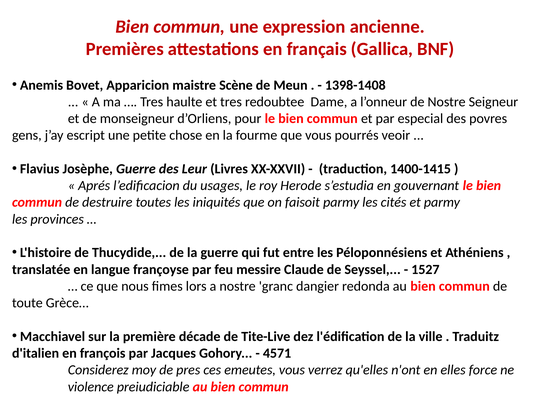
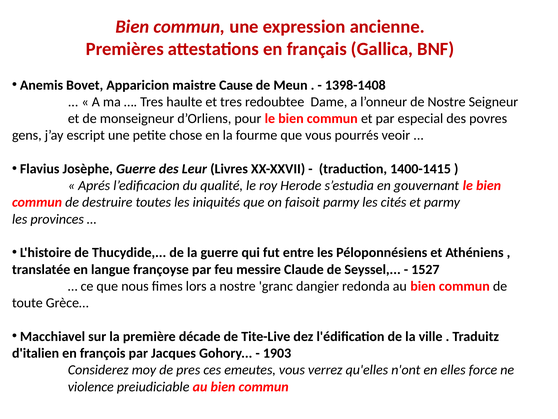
Scène: Scène -> Cause (236, 85)
usages: usages -> qualité (222, 185)
4571: 4571 -> 1903 (277, 353)
